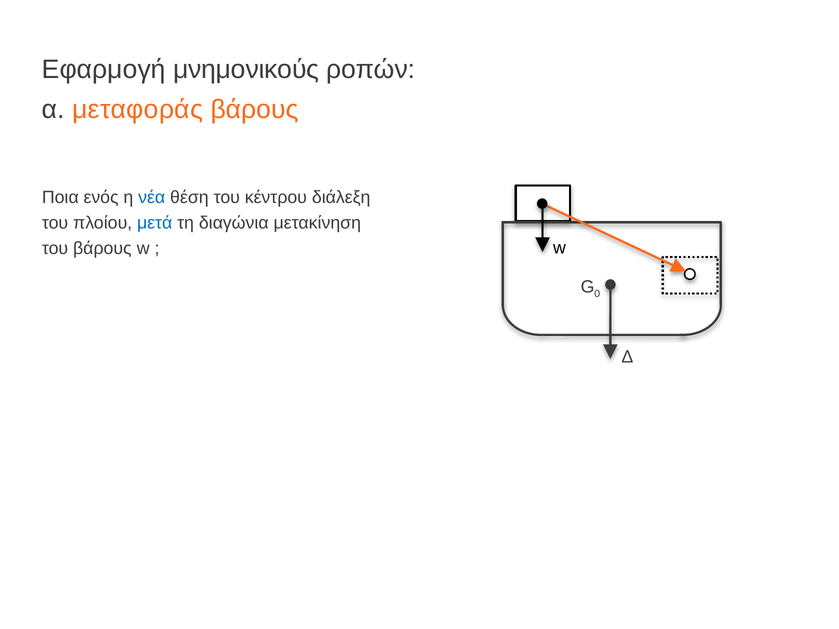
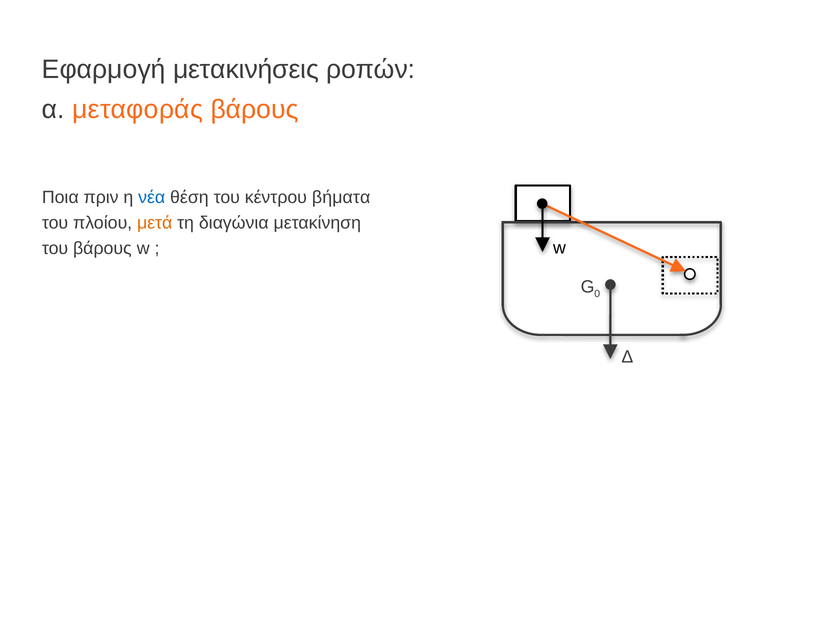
μνημονικούς: μνημονικούς -> μετακινήσεις (246, 70)
ενός: ενός -> πριν (101, 197)
διάλεξη: διάλεξη -> βήματα (341, 197)
μετά colour: blue -> orange (155, 223)
